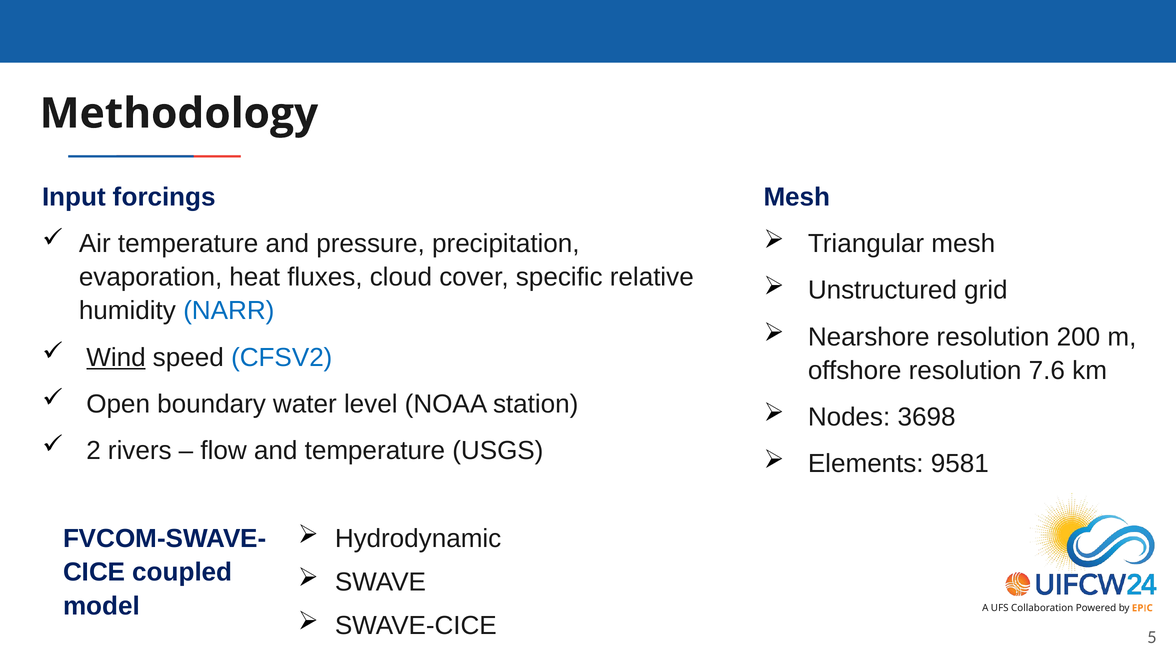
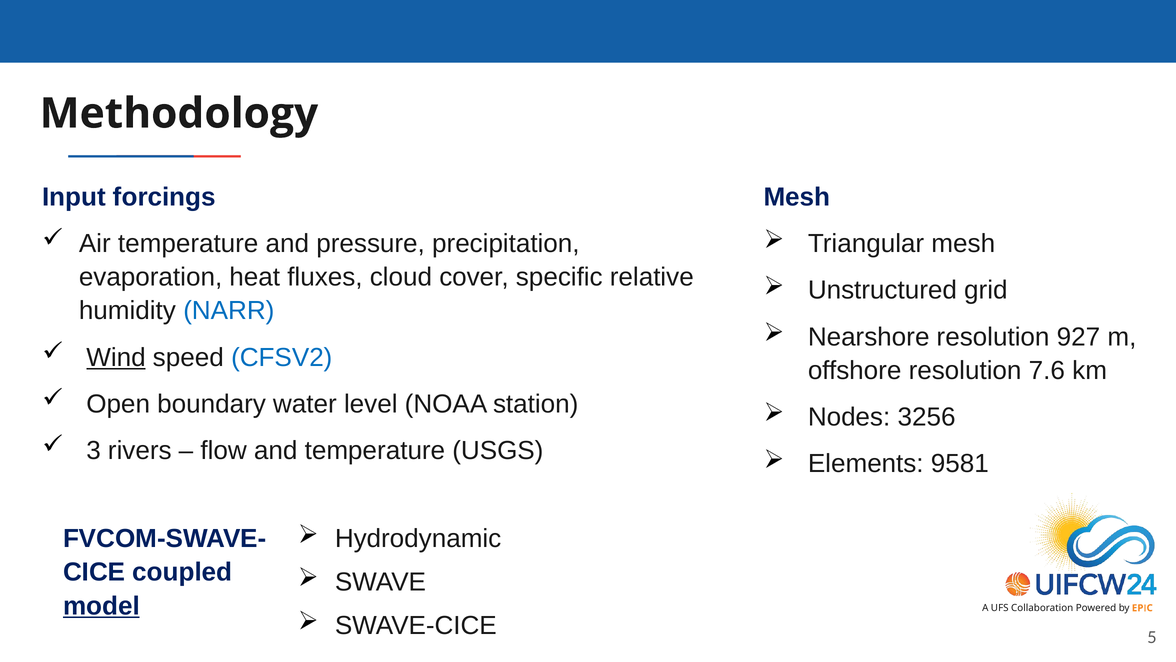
200: 200 -> 927 (1078, 337)
3698: 3698 -> 3256 (927, 417)
2: 2 -> 3 (94, 450)
model underline: none -> present (101, 605)
